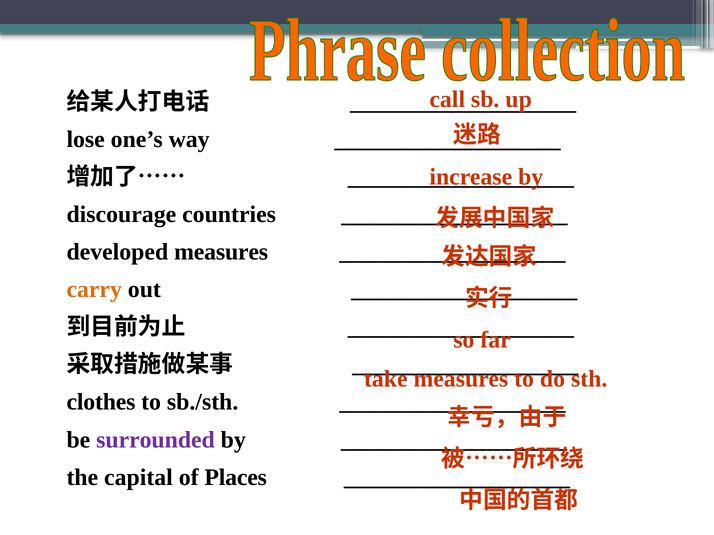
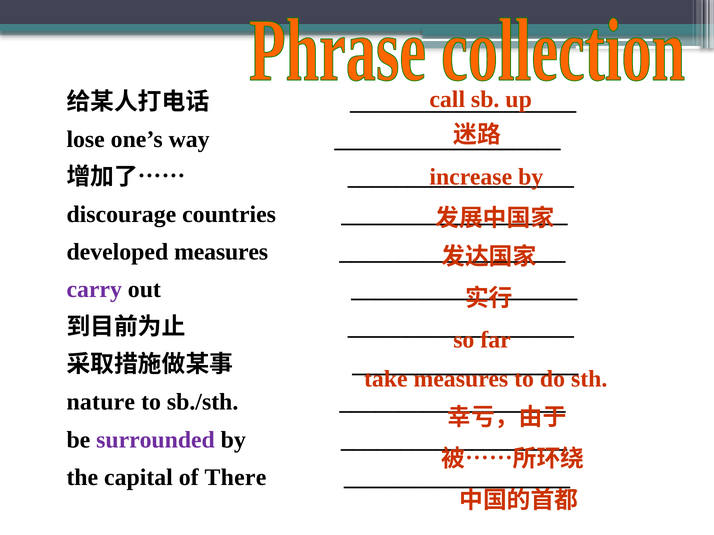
carry colour: orange -> purple (94, 290)
clothes: clothes -> nature (101, 403)
Places: Places -> There (235, 478)
